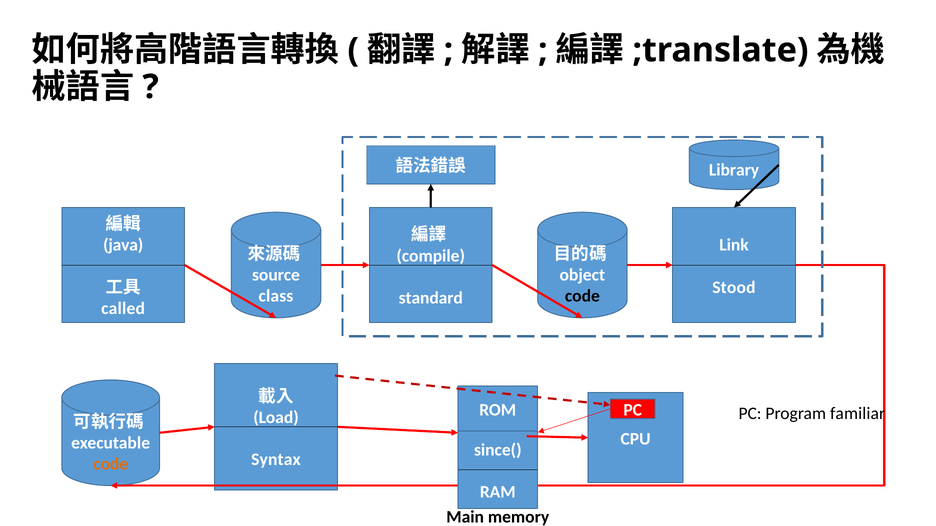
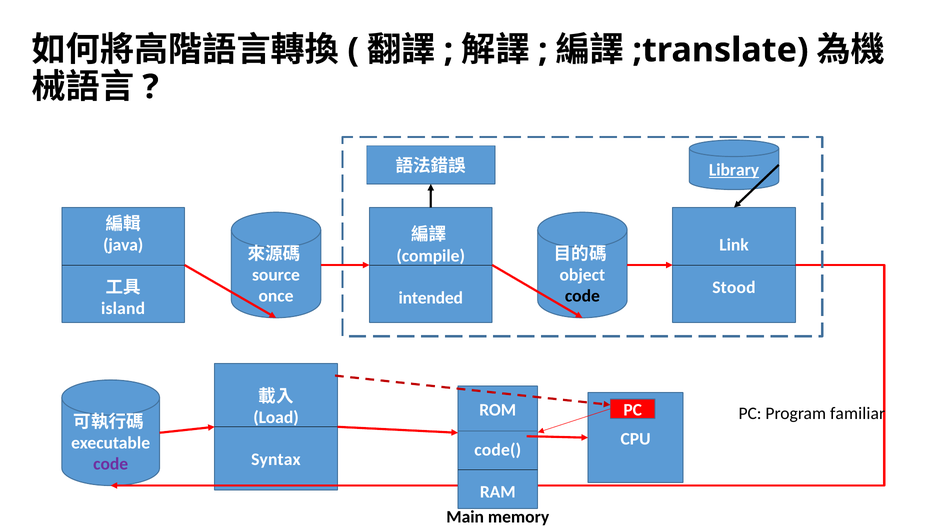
Library underline: none -> present (734, 170)
class: class -> once (276, 296)
standard: standard -> intended (431, 298)
called: called -> island (123, 309)
since(: since( -> code( (498, 450)
code colour: orange -> purple (111, 464)
